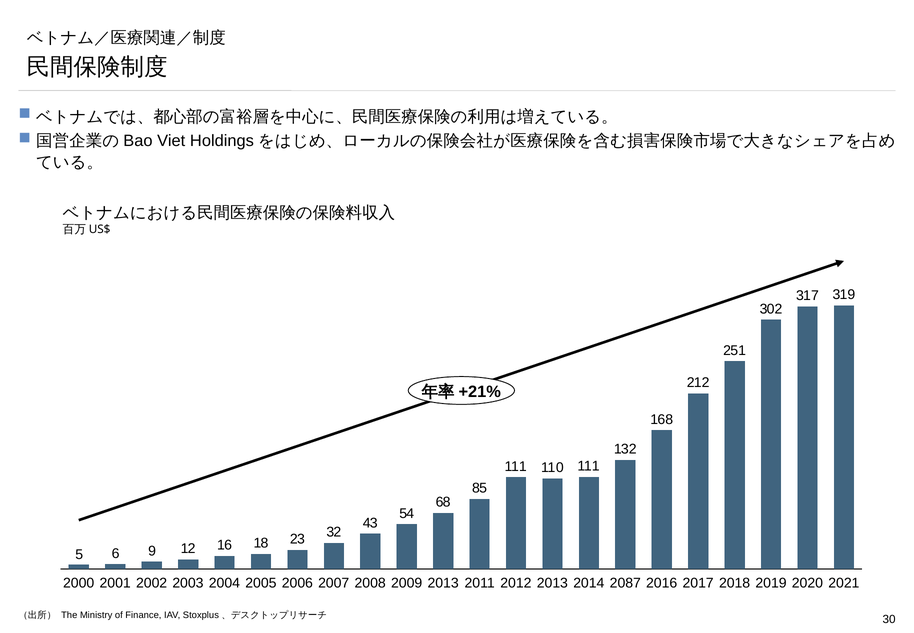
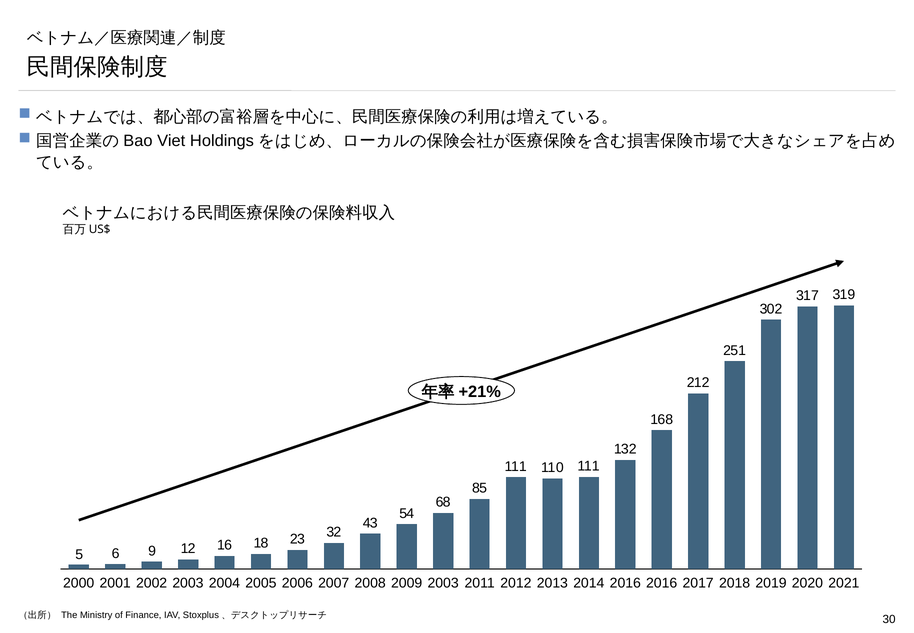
2008 2013: 2013 -> 2003 (443, 583)
2014 2087: 2087 -> 2016 (625, 583)
